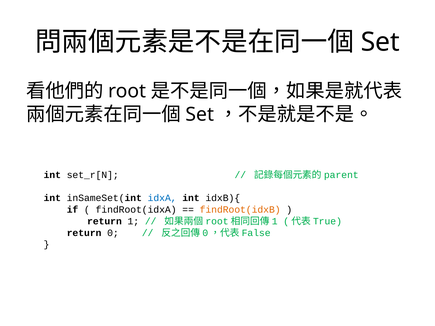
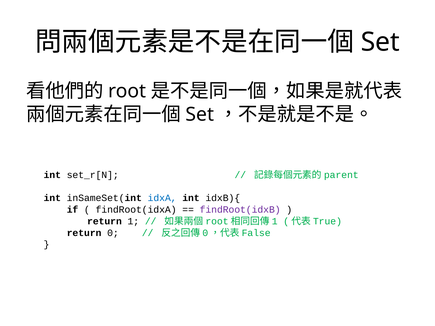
findRoot(idxB colour: orange -> purple (240, 210)
